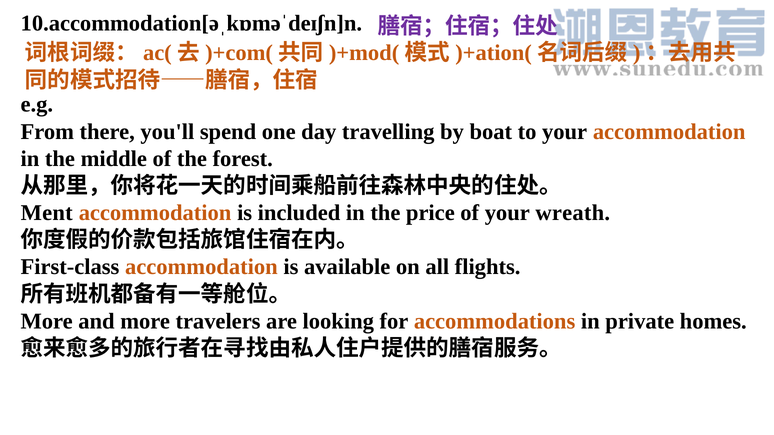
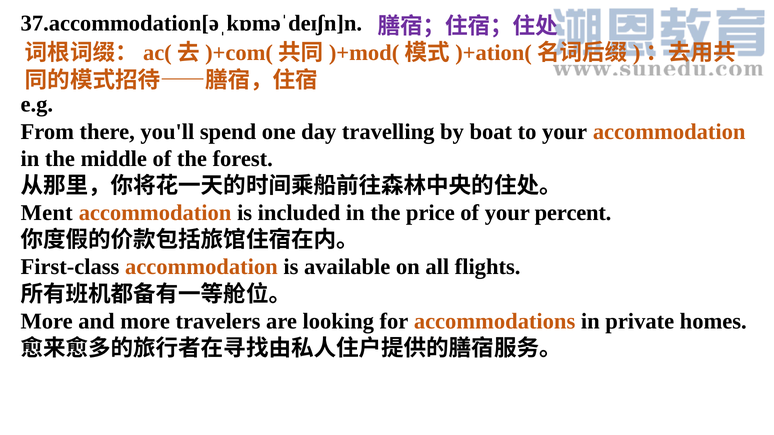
10.accommodation[əˌkɒməˈdeɪʃn]n: 10.accommodation[əˌkɒməˈdeɪʃn]n -> 37.accommodation[əˌkɒməˈdeɪʃn]n (191, 23)
wreath: wreath -> percent (573, 213)
